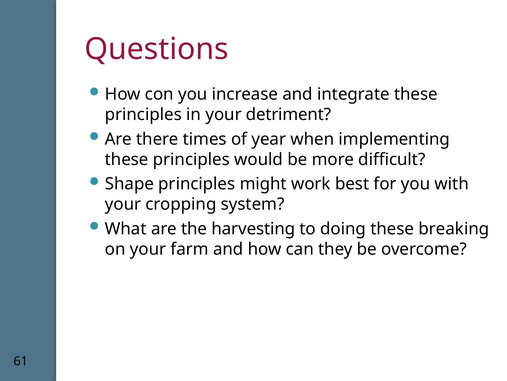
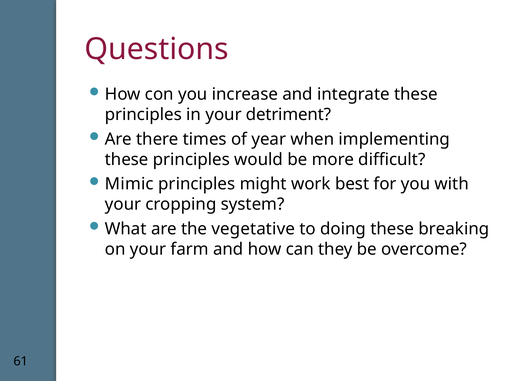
Shape: Shape -> Mimic (129, 184)
harvesting: harvesting -> vegetative (253, 228)
